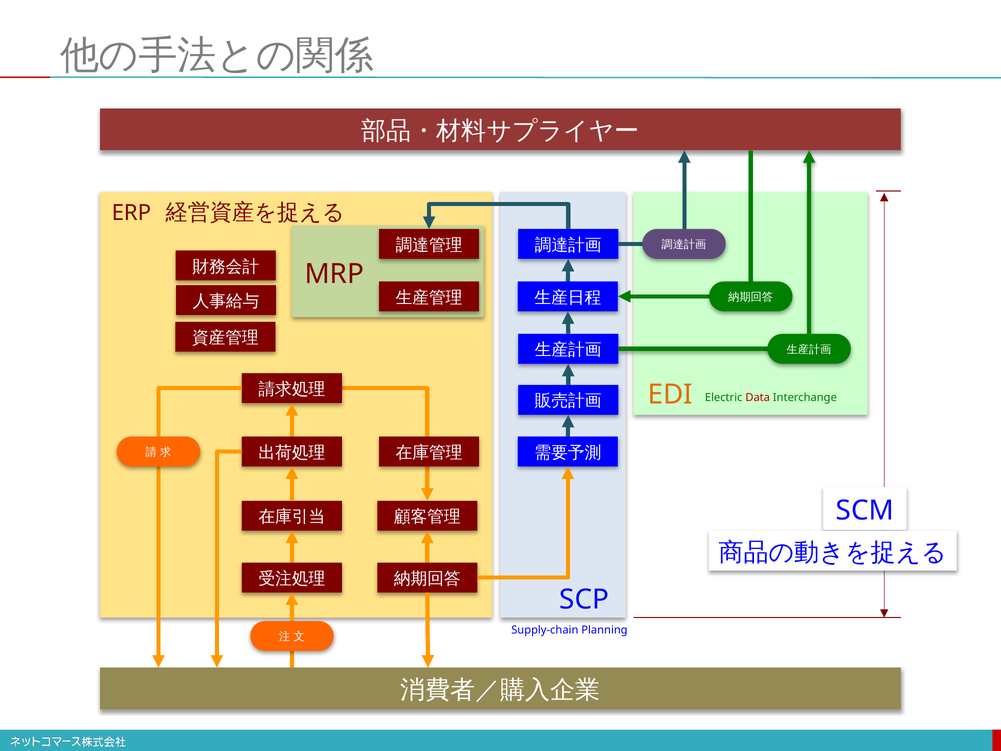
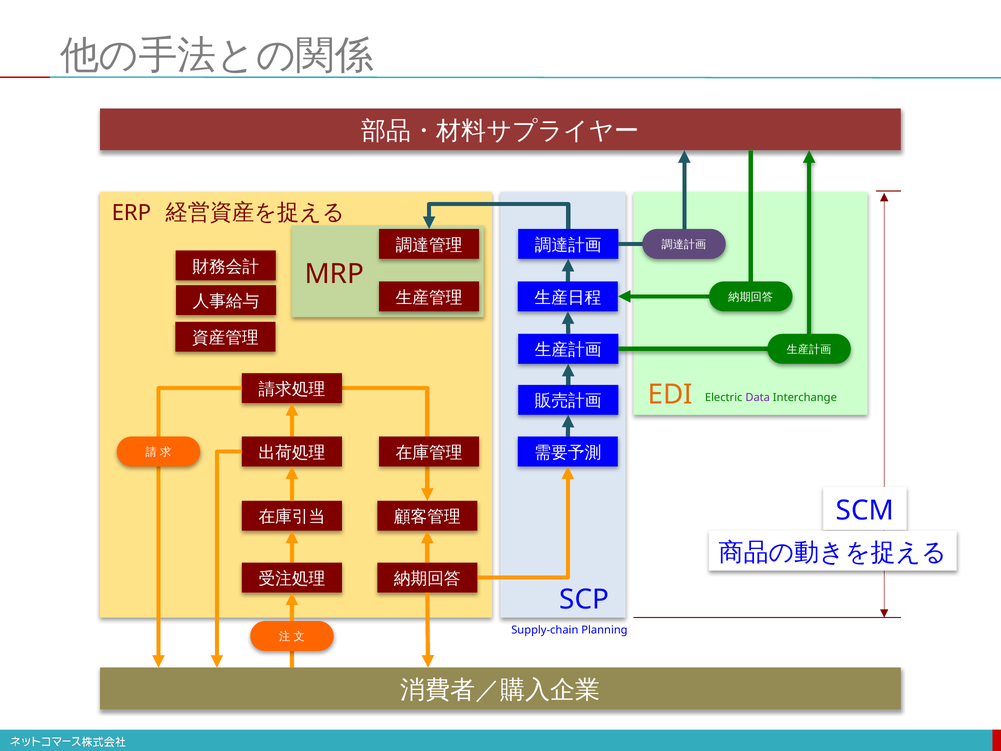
Data colour: red -> purple (758, 398)
